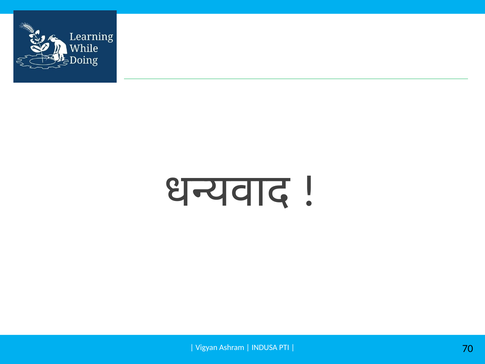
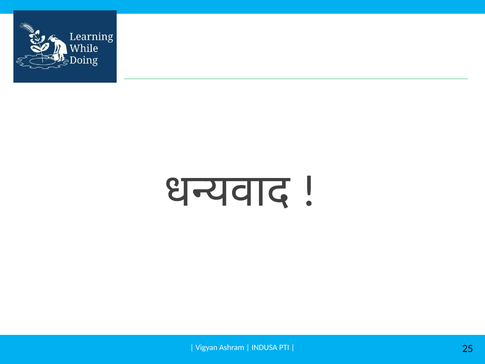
70: 70 -> 25 (468, 348)
